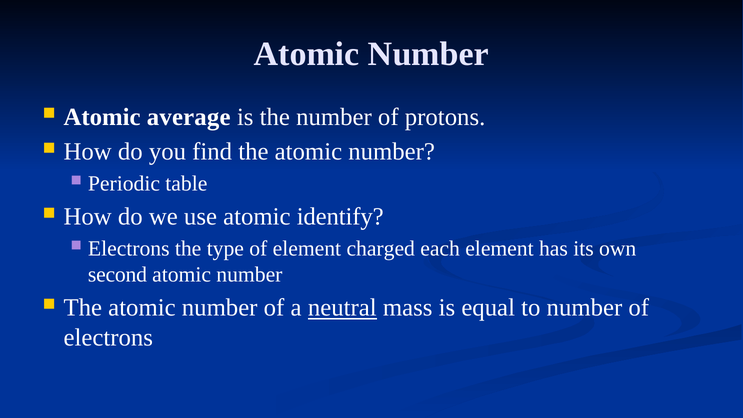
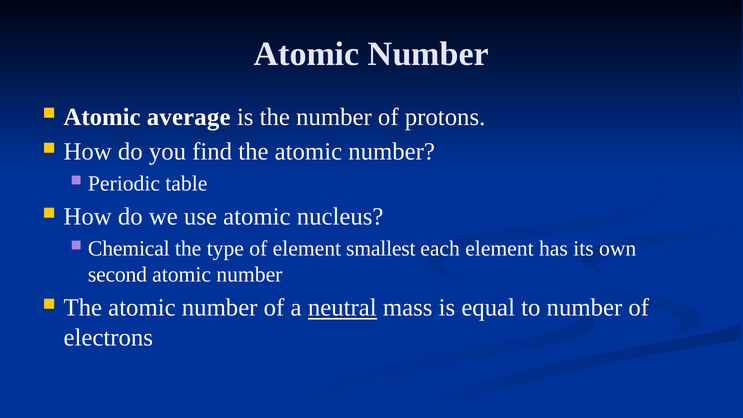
identify: identify -> nucleus (340, 217)
Electrons: Electrons -> Chemical (129, 249)
charged: charged -> smallest (381, 249)
